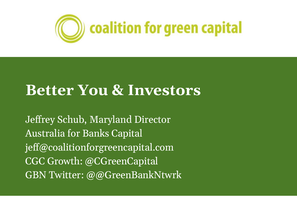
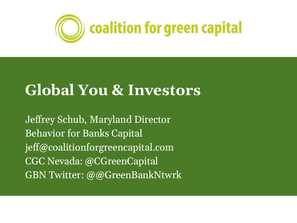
Better: Better -> Global (50, 90)
Australia: Australia -> Behavior (45, 133)
Growth: Growth -> Nevada (65, 161)
